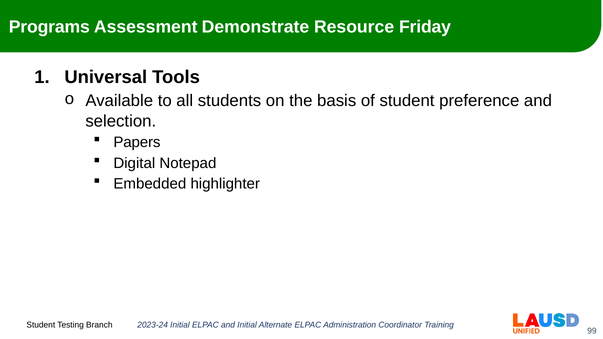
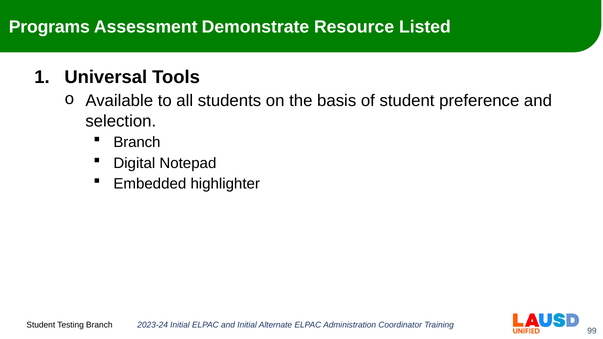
Friday: Friday -> Listed (425, 27)
Papers: Papers -> Branch (137, 143)
